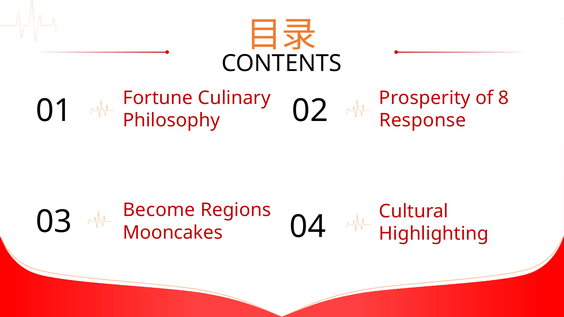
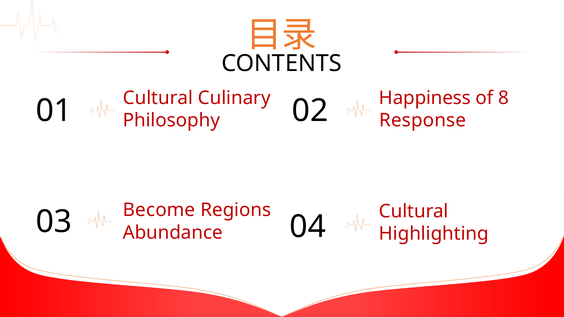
01 Fortune: Fortune -> Cultural (158, 98)
Prosperity: Prosperity -> Happiness (425, 98)
Mooncakes: Mooncakes -> Abundance (173, 233)
